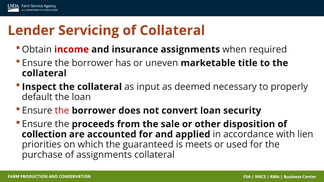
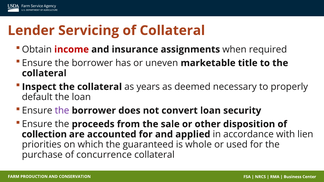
input: input -> years (148, 87)
the colour: red -> purple (62, 111)
meets: meets -> whole (199, 145)
of assignments: assignments -> concurrence (104, 155)
